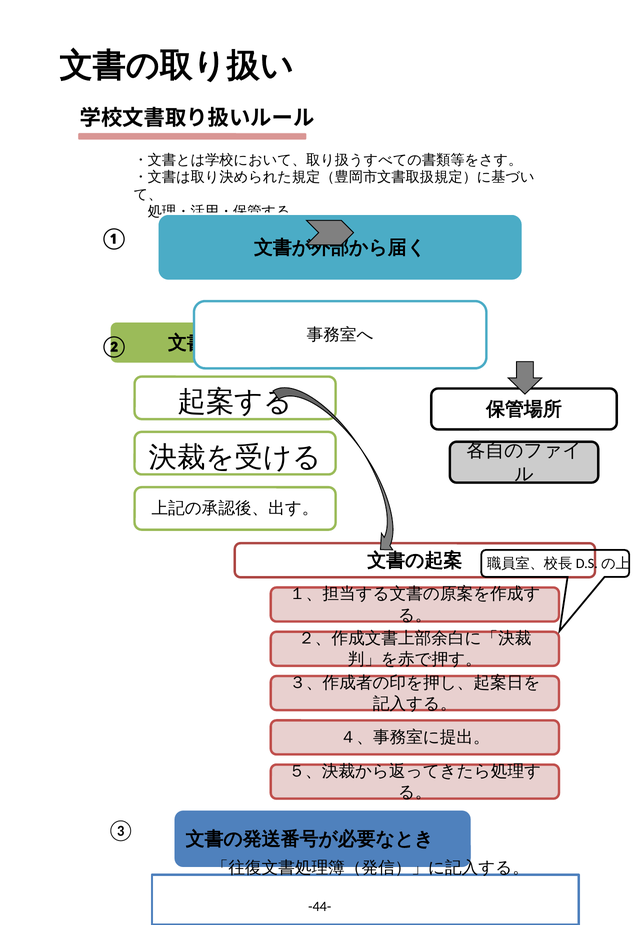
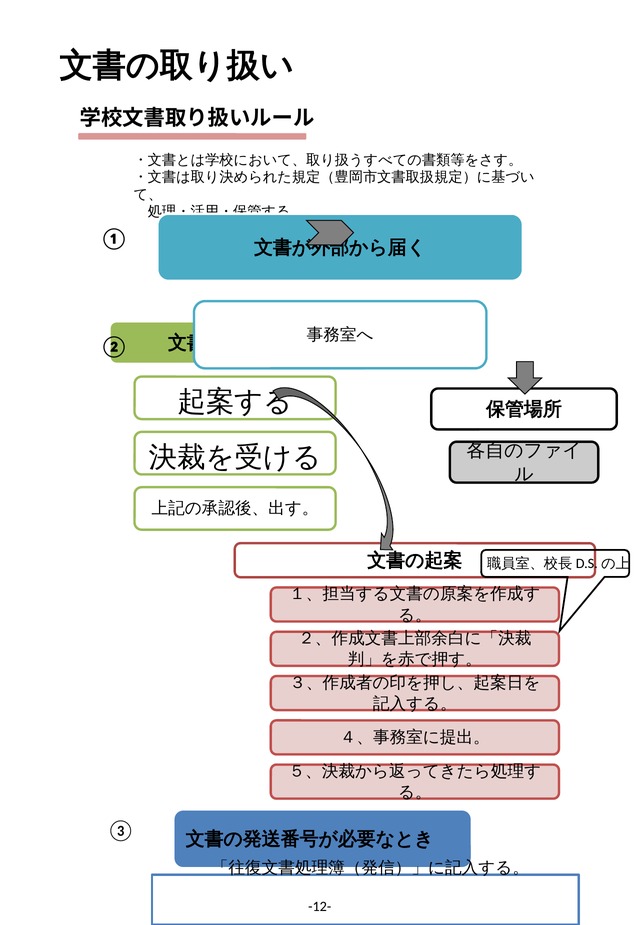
-44-: -44- -> -12- (320, 906)
